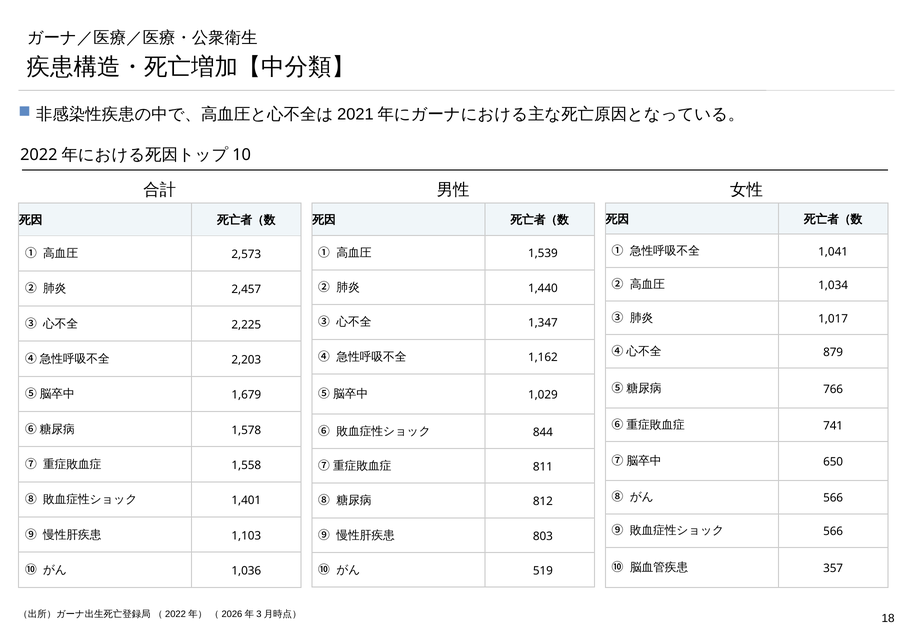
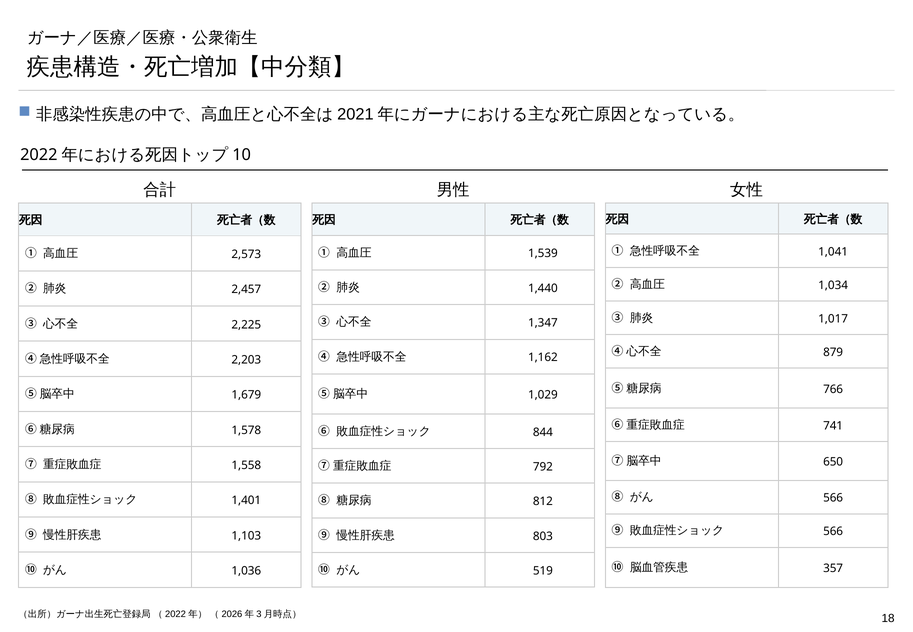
811: 811 -> 792 (543, 467)
